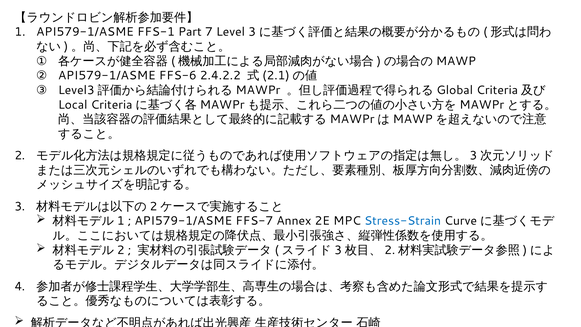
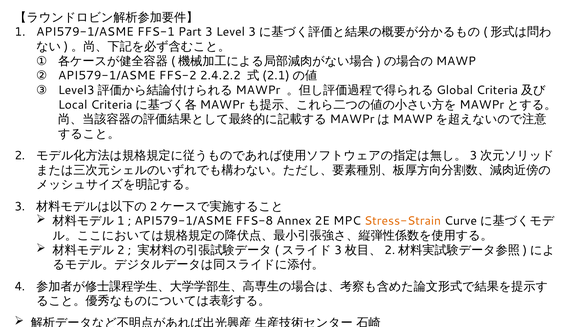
Part 7: 7 -> 3 (209, 32)
FFS-6: FFS-6 -> FFS-2 (178, 76)
FFS-7: FFS-7 -> FFS-8 (254, 221)
Stress-Strain colour: blue -> orange (403, 221)
